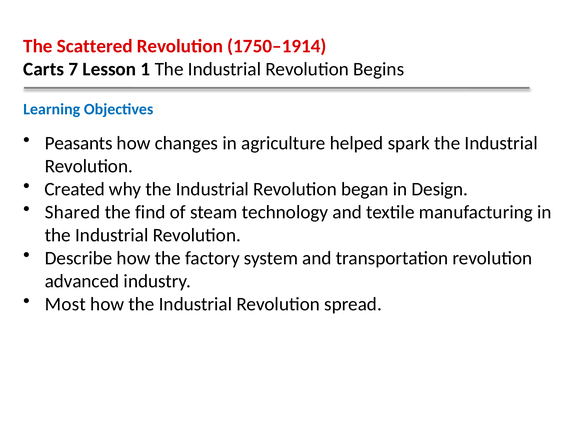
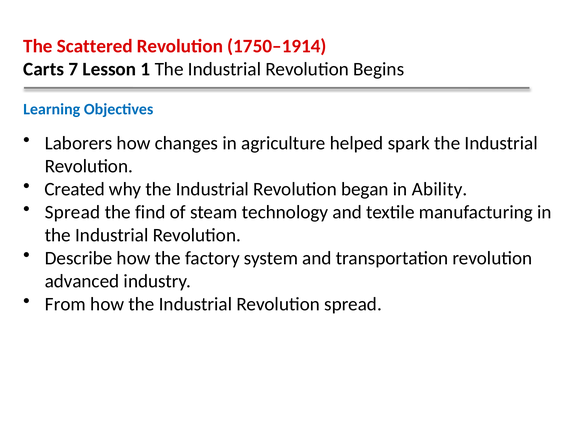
Peasants: Peasants -> Laborers (79, 143)
Design: Design -> Ability (440, 189)
Shared: Shared -> Spread (73, 212)
Most: Most -> From (65, 304)
